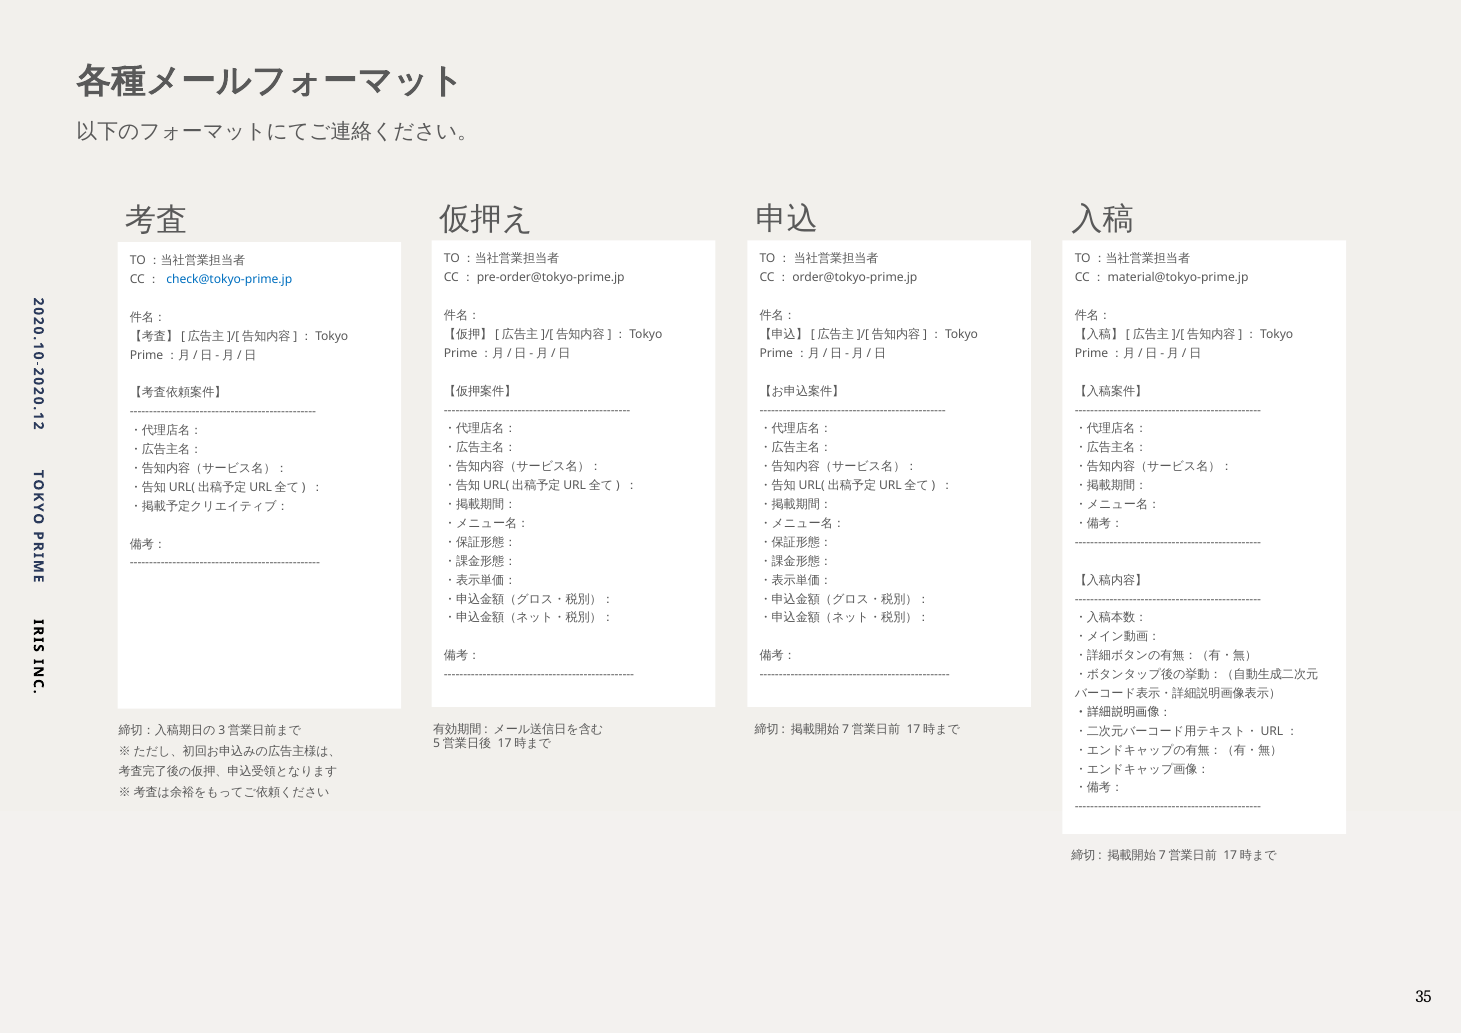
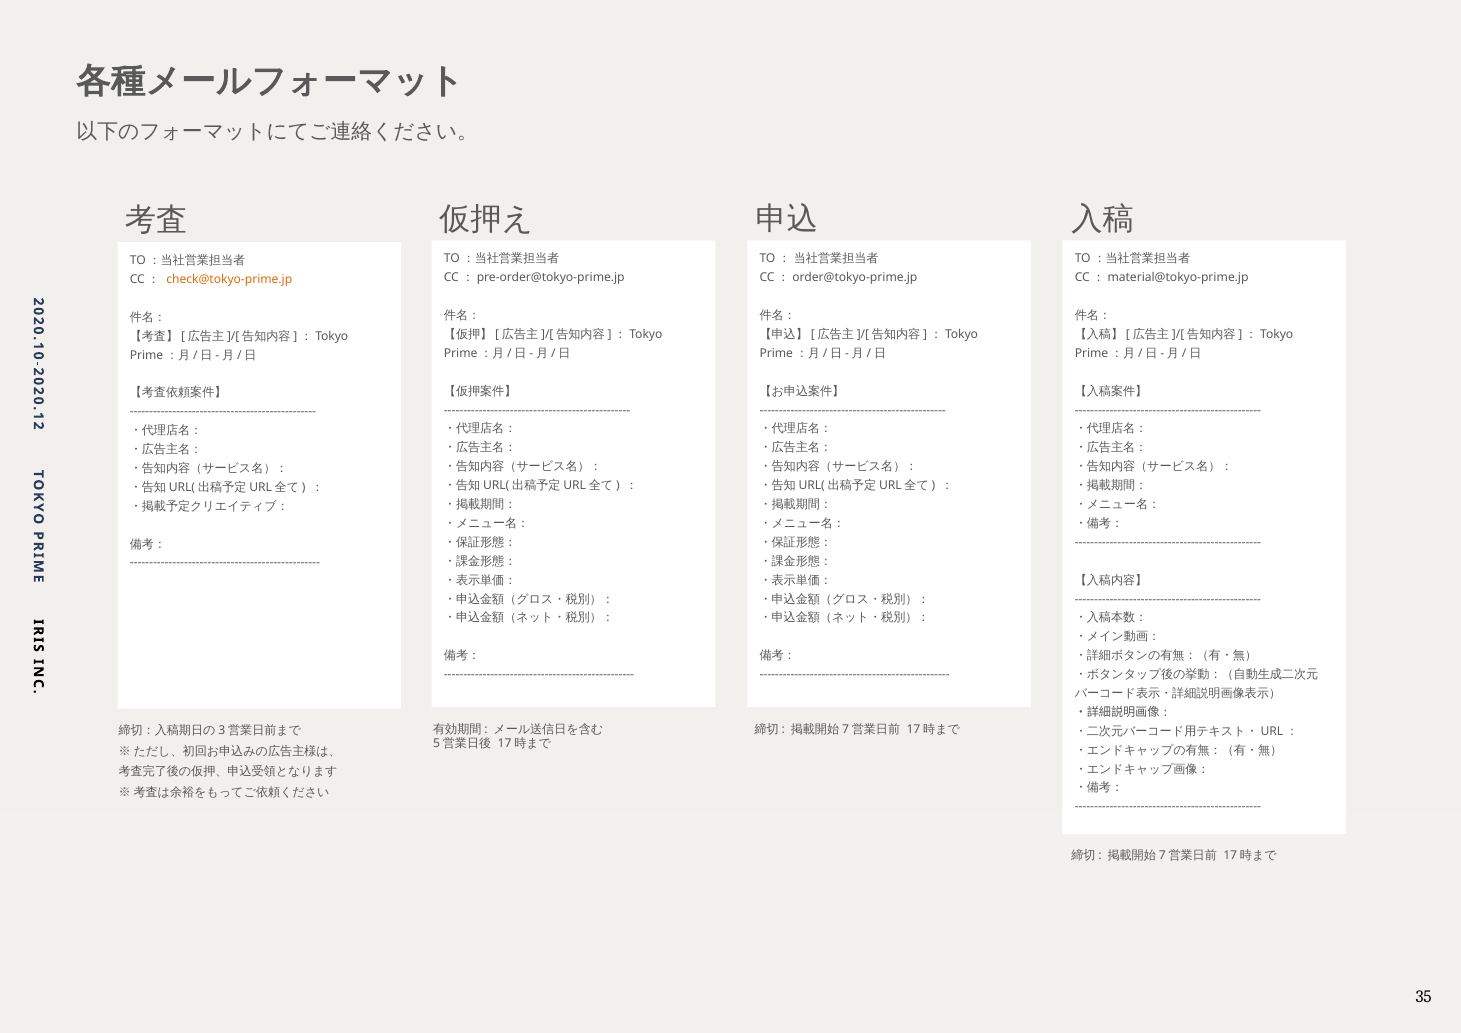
check@tokyo-prime.jp colour: blue -> orange (229, 280)
